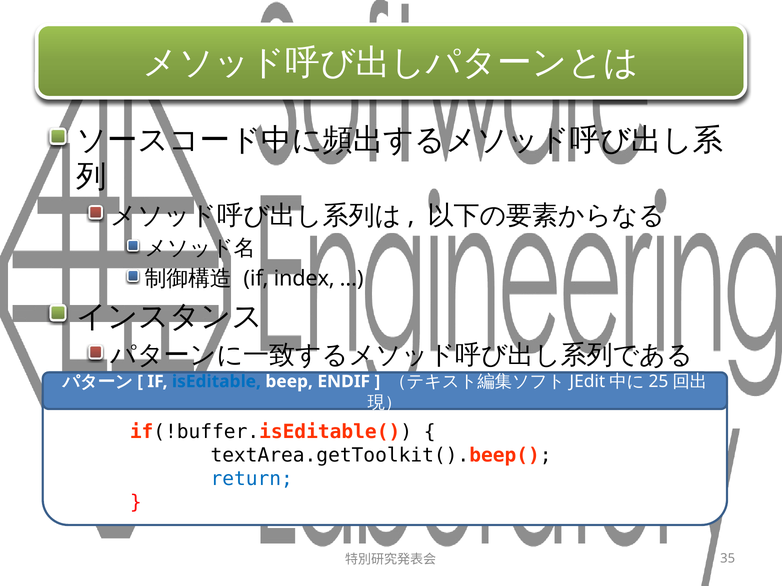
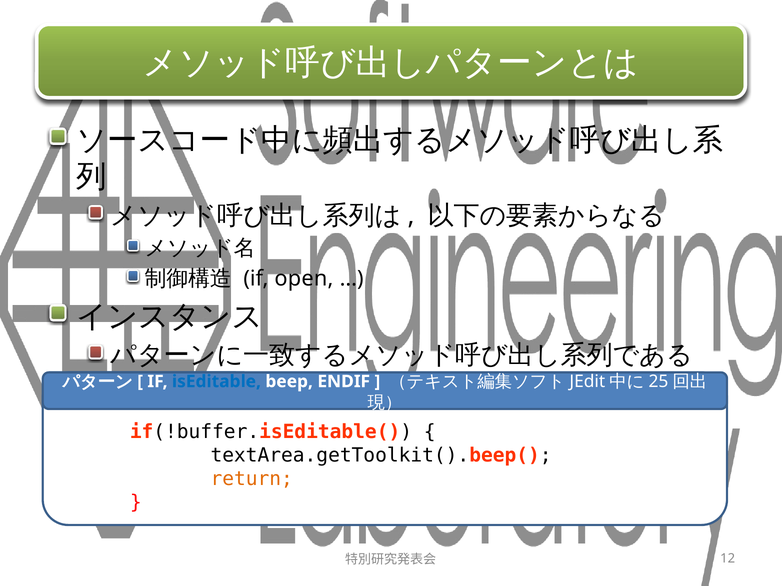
index: index -> open (304, 279)
return colour: blue -> orange (252, 479)
35: 35 -> 12 (728, 559)
